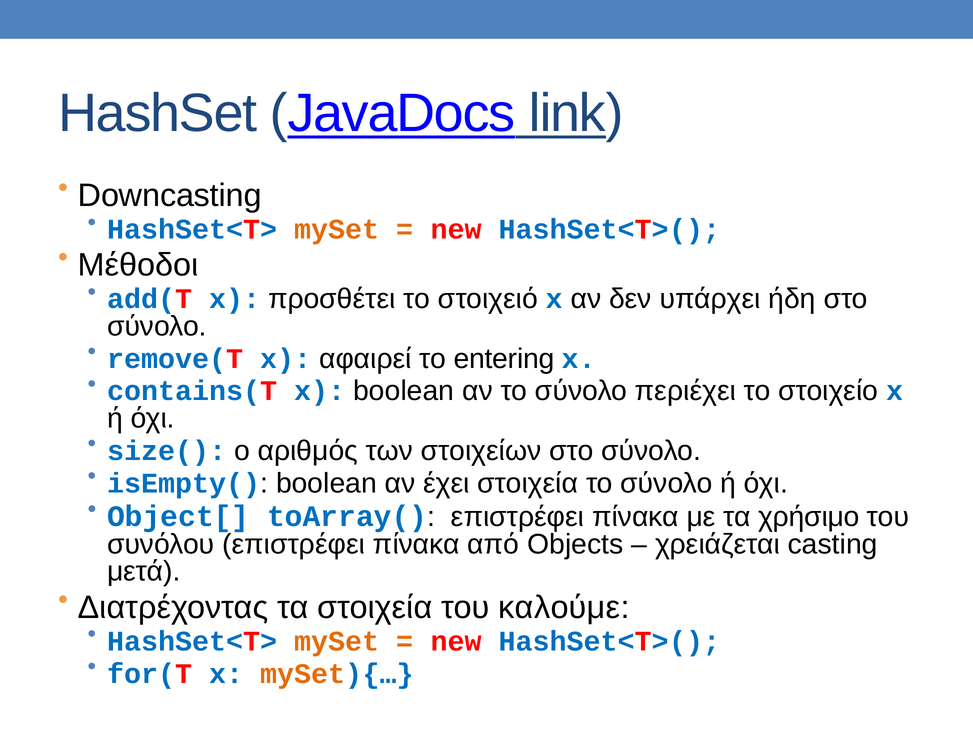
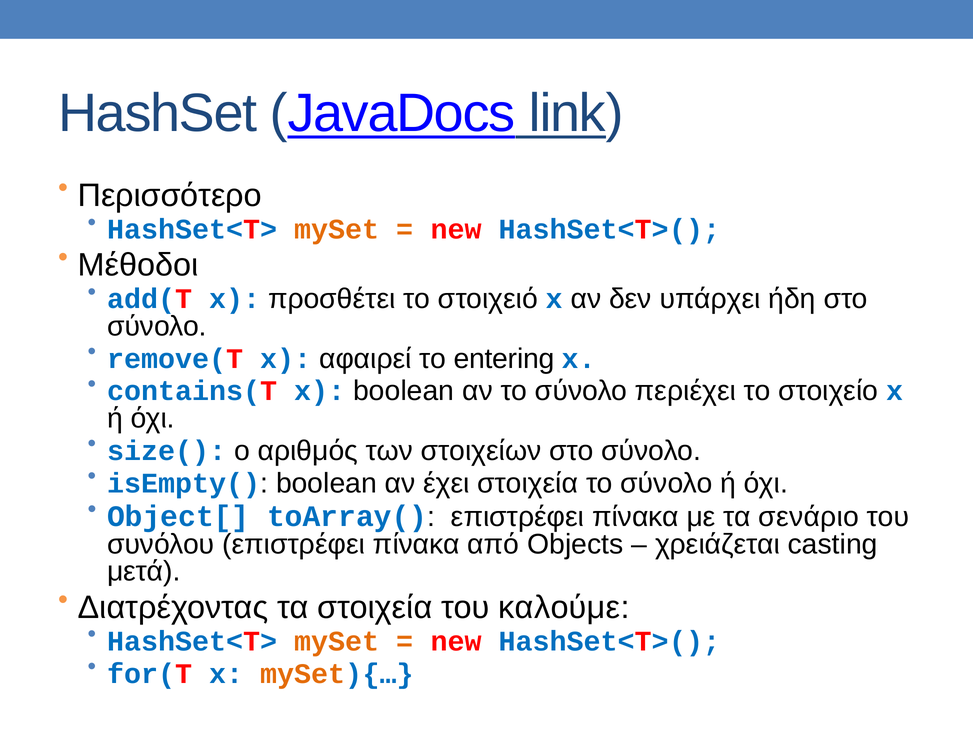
Downcasting: Downcasting -> Περισσότερο (170, 196)
χρήσιμο: χρήσιμο -> σενάριο (809, 517)
